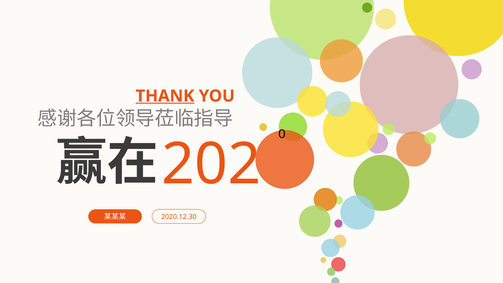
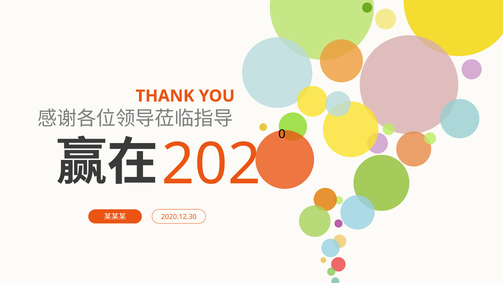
THANK underline: present -> none (165, 96)
